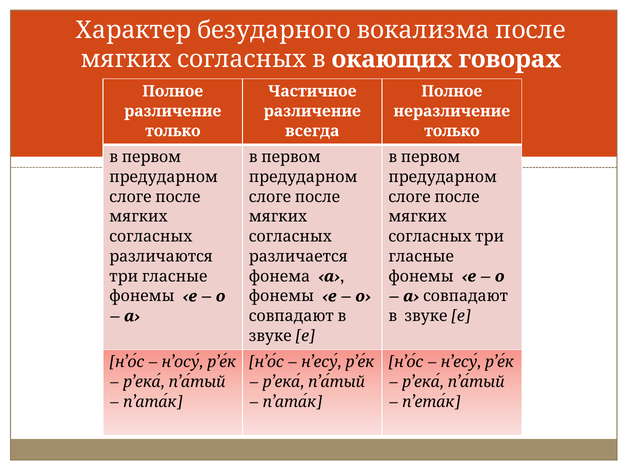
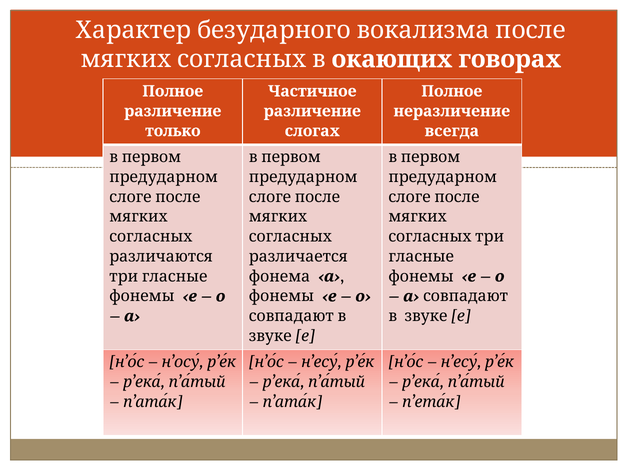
всегда: всегда -> слогах (312, 131)
только: только -> всегда (452, 131)
